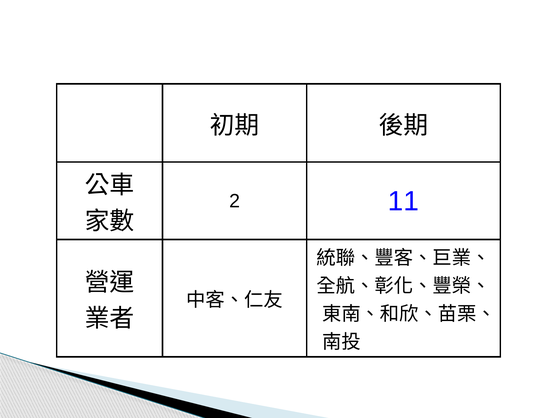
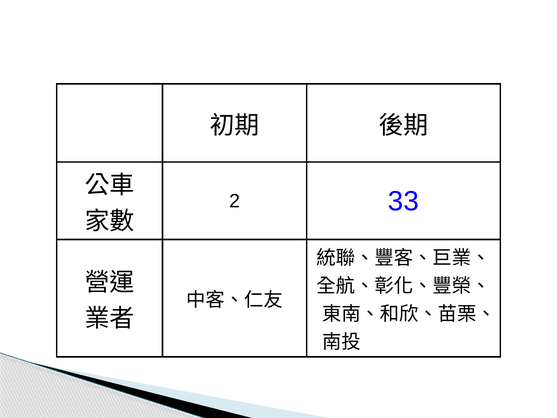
11: 11 -> 33 (403, 201)
